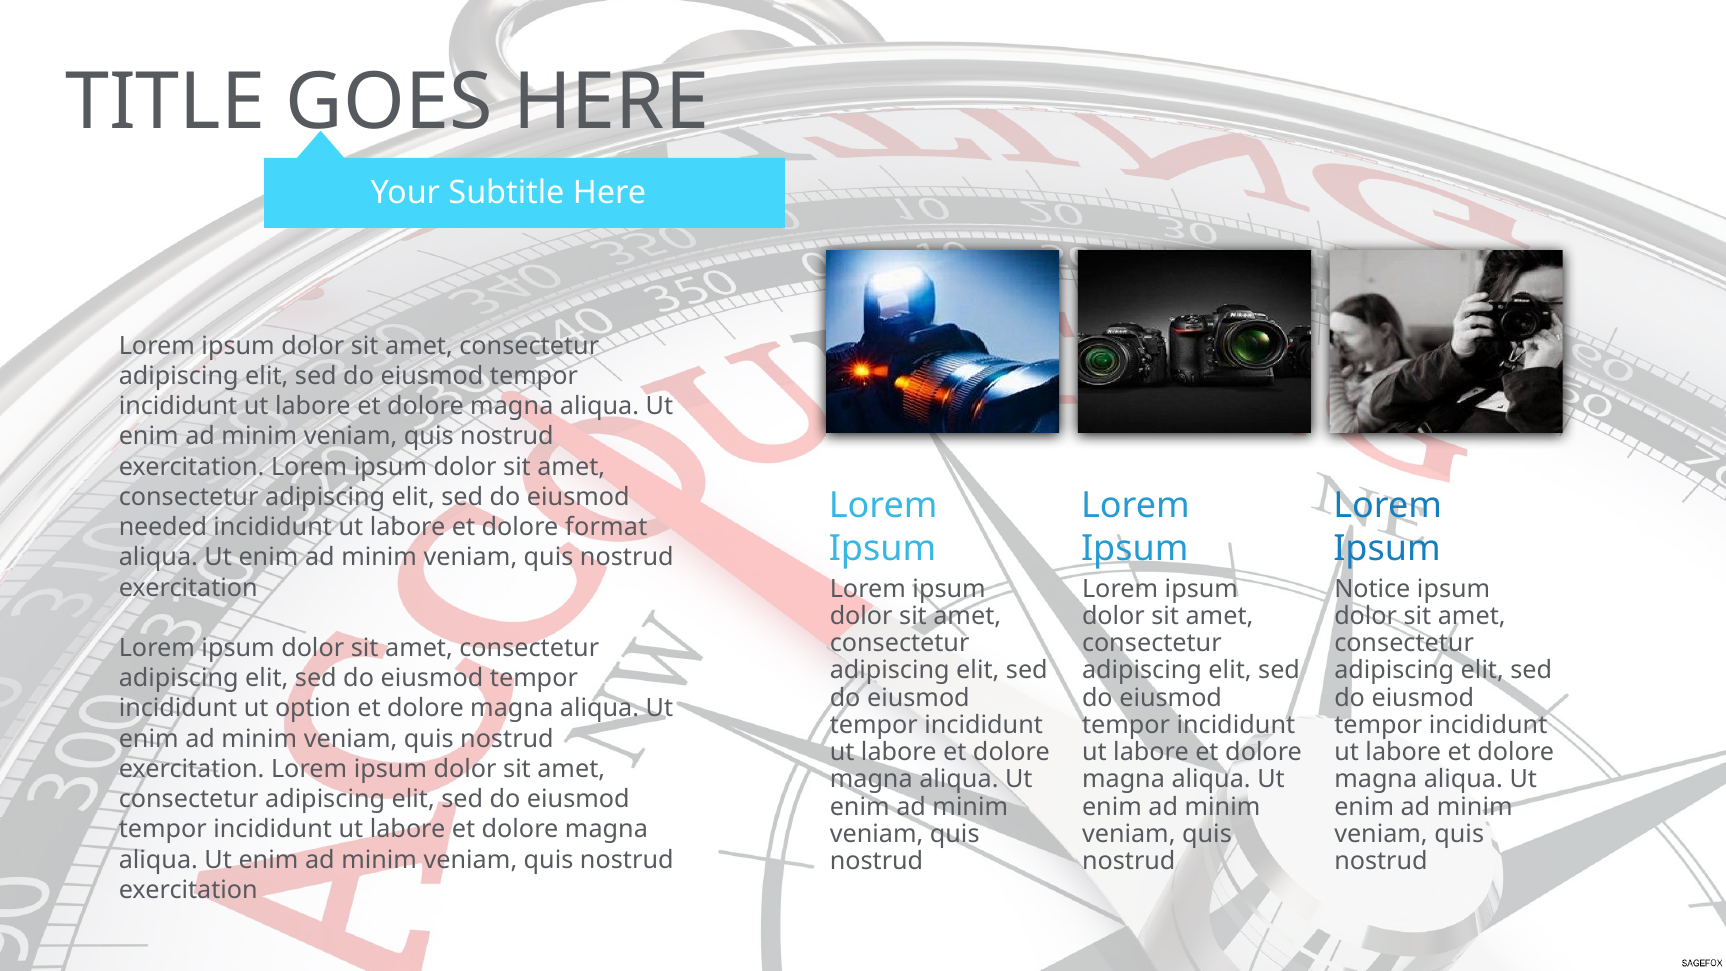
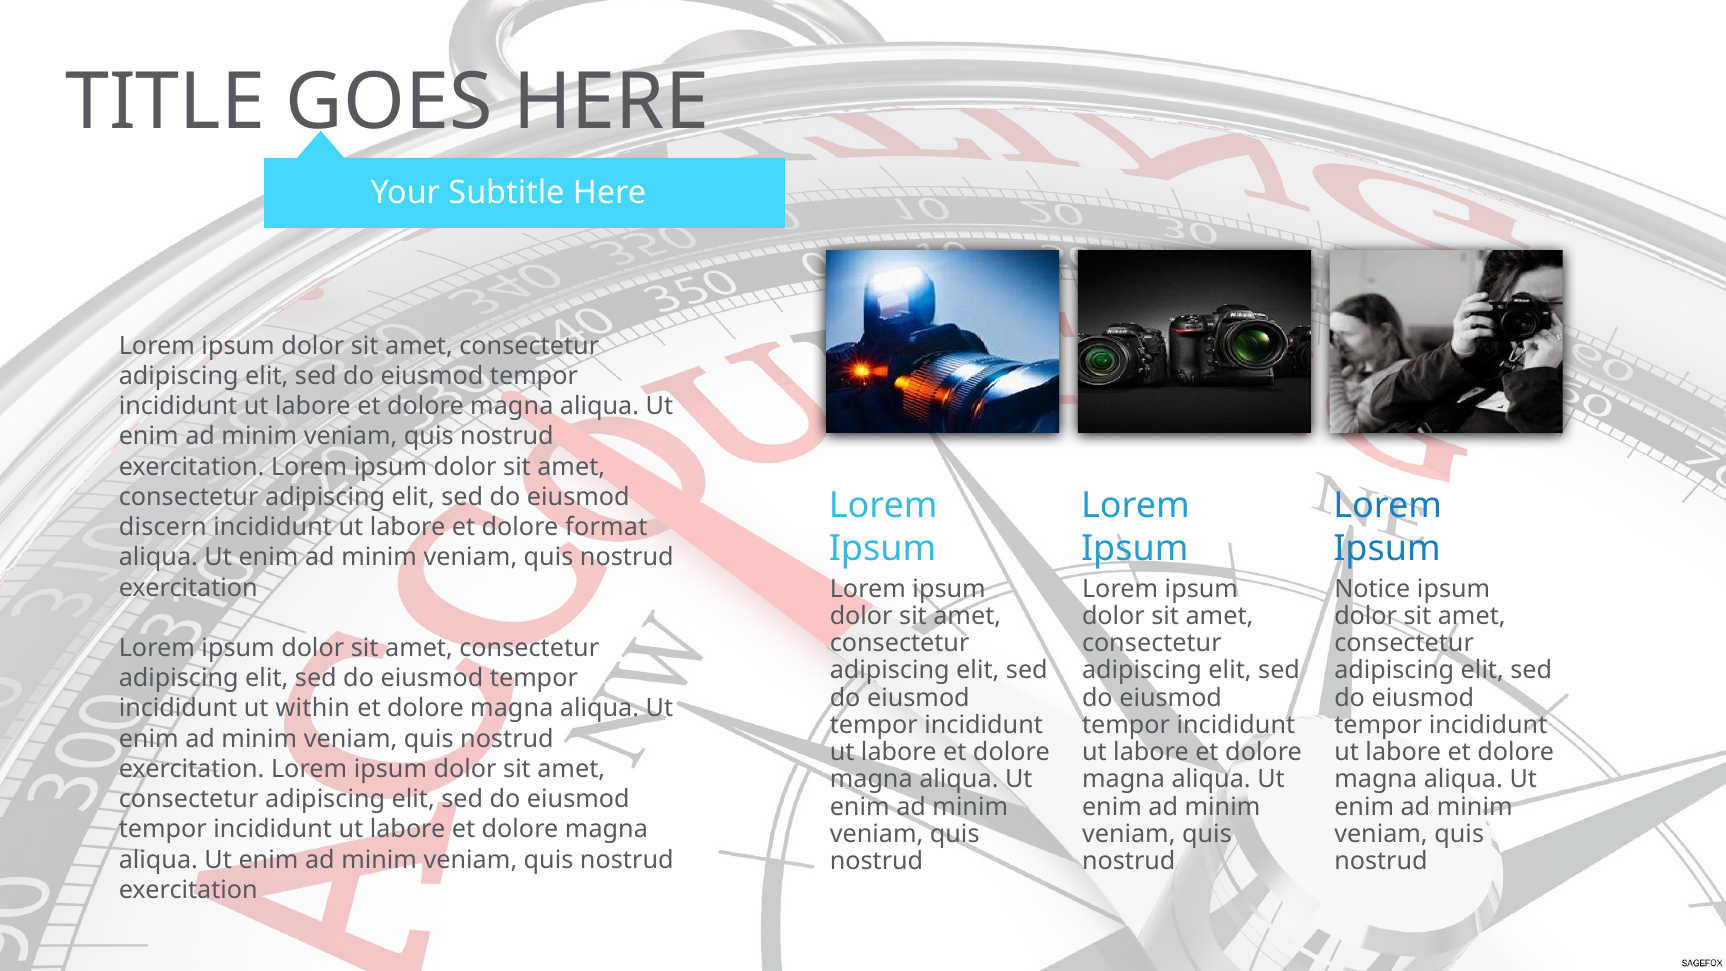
needed: needed -> discern (163, 527)
option: option -> within (313, 709)
